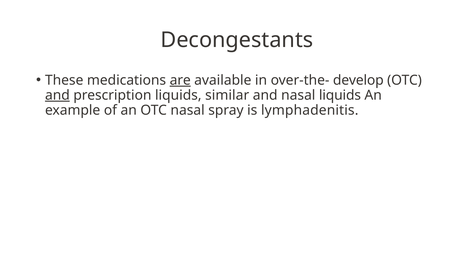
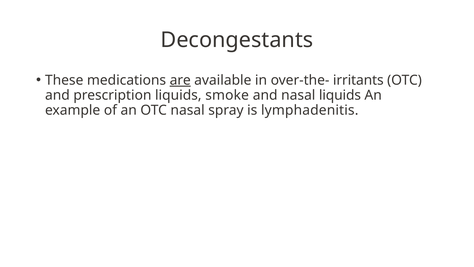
develop: develop -> irritants (358, 80)
and underline: present -> none (57, 95)
similar: similar -> smoke (227, 95)
